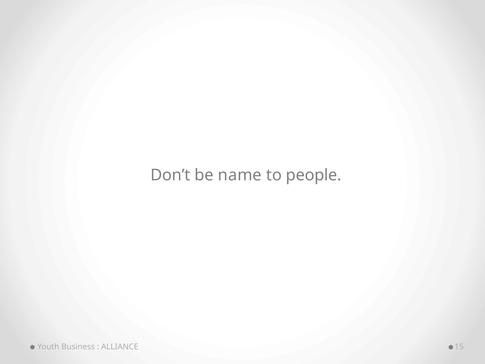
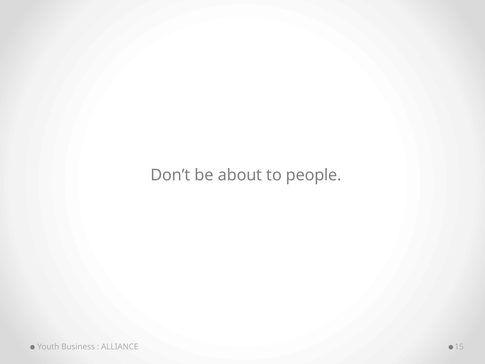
name: name -> about (240, 175)
